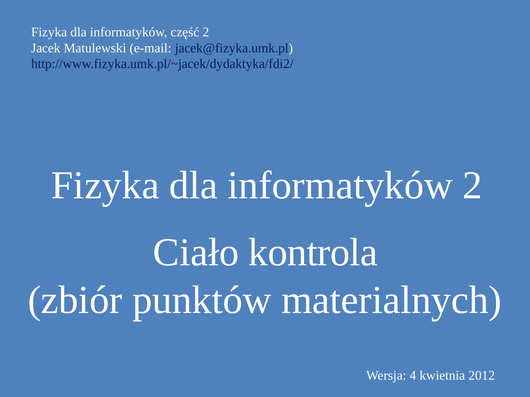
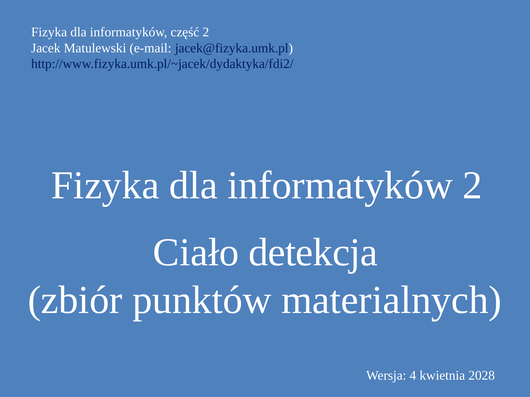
kontrola: kontrola -> detekcja (313, 253)
2012: 2012 -> 2028 (482, 376)
